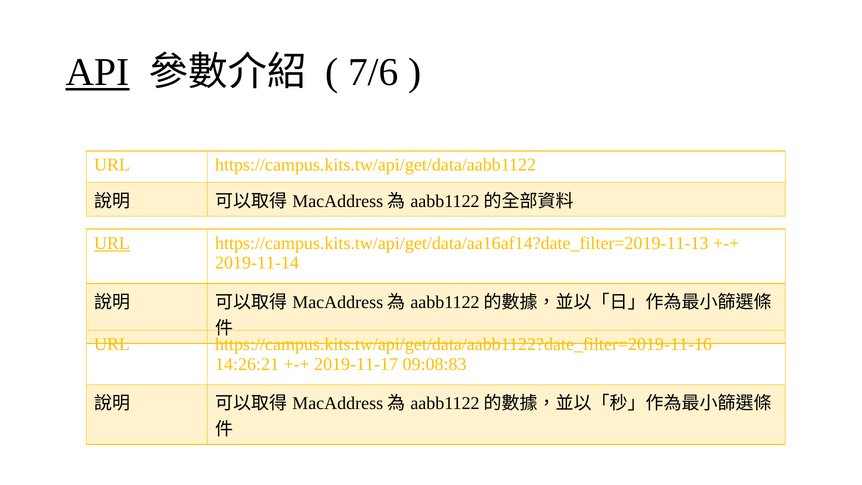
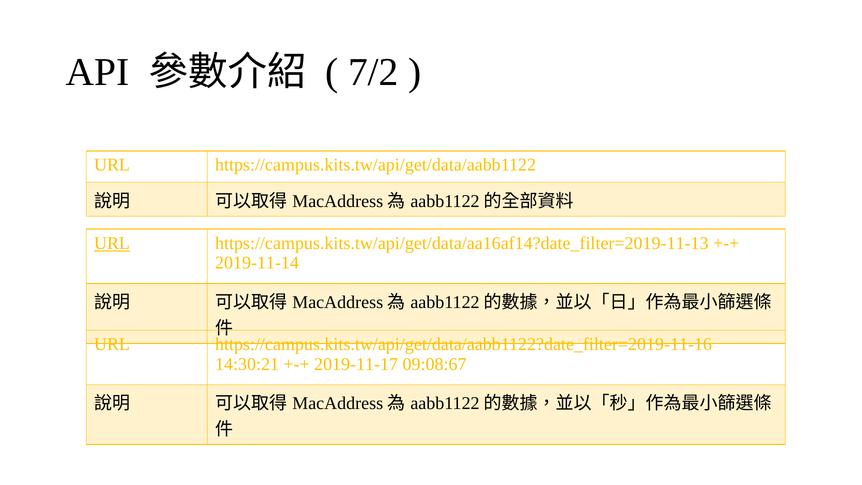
API underline: present -> none (98, 72)
7/6: 7/6 -> 7/2 (373, 72)
14:26:21: 14:26:21 -> 14:30:21 (247, 364)
09:08:83: 09:08:83 -> 09:08:67 (435, 364)
